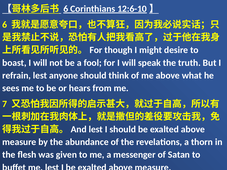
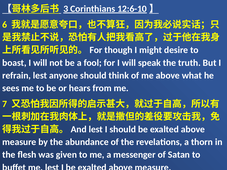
6: 6 -> 3 (66, 9)
